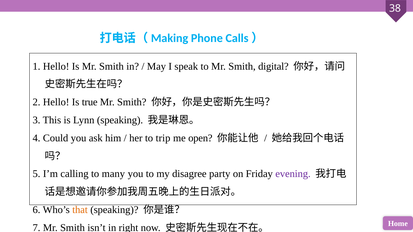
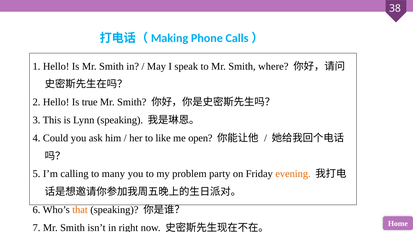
digital: digital -> where (273, 66)
trip: trip -> like (163, 138)
disagree: disagree -> problem (189, 174)
evening colour: purple -> orange (293, 174)
